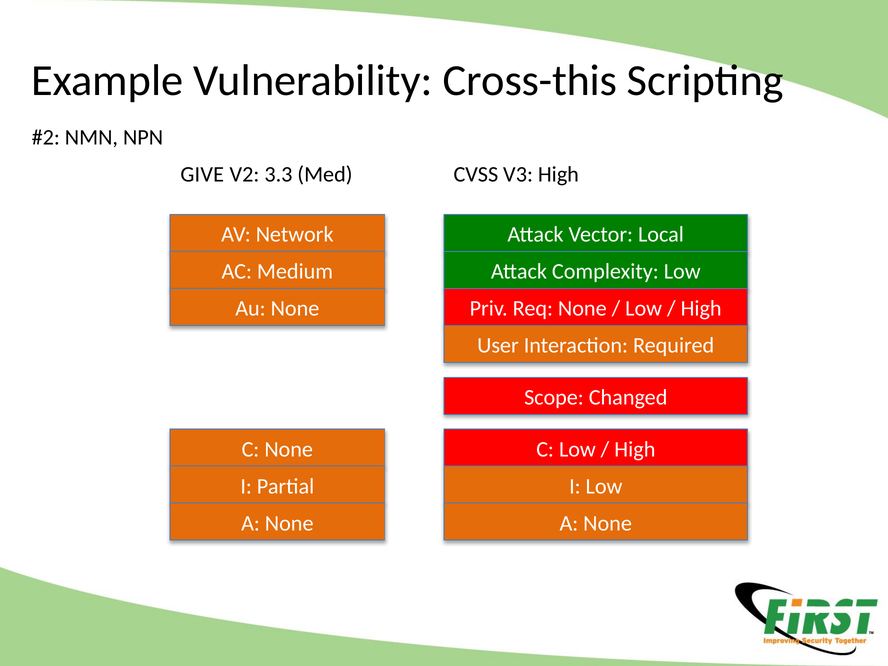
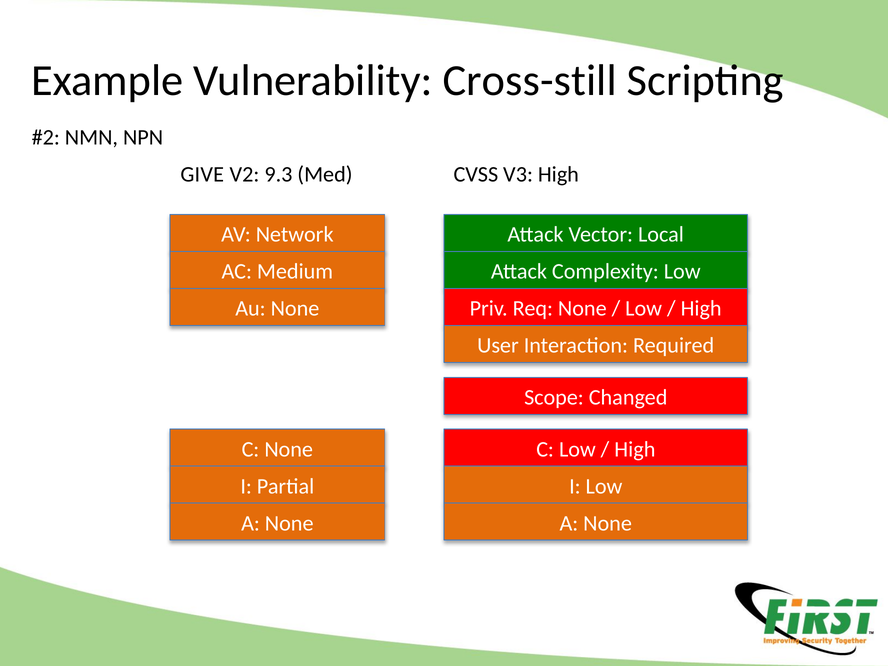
Cross-this: Cross-this -> Cross-still (530, 81)
3.3: 3.3 -> 9.3 (278, 175)
